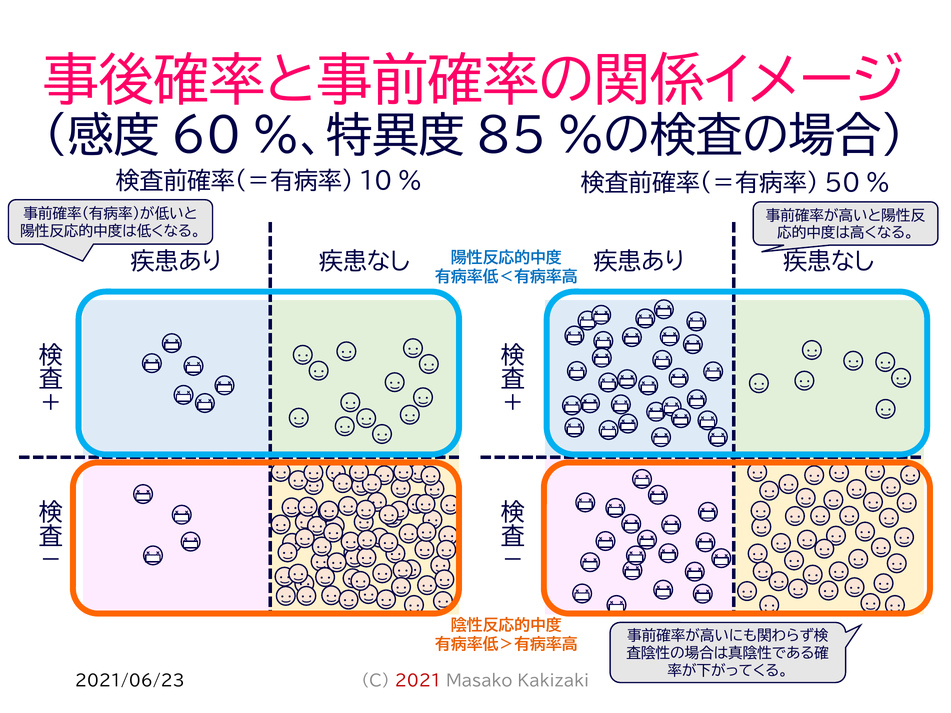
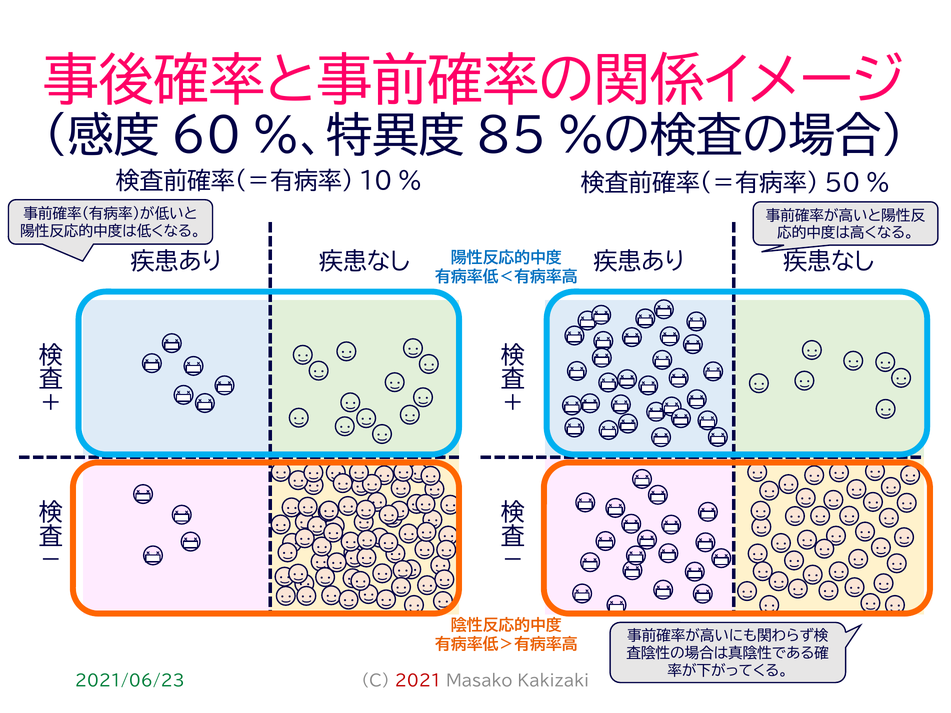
2021/06/23 colour: black -> green (130, 681)
